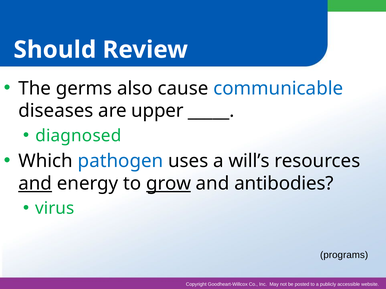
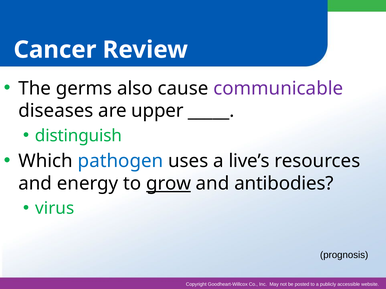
Should: Should -> Cancer (55, 50)
communicable colour: blue -> purple (278, 88)
diagnosed: diagnosed -> distinguish (79, 136)
will’s: will’s -> live’s (249, 161)
and underline: present -> none (35, 184)
programs: programs -> prognosis (344, 255)
